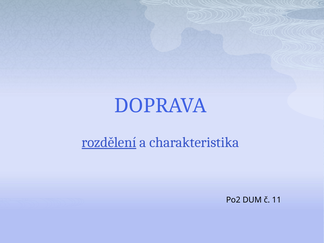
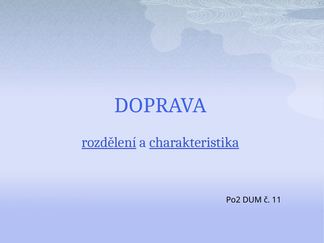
charakteristika underline: none -> present (194, 142)
